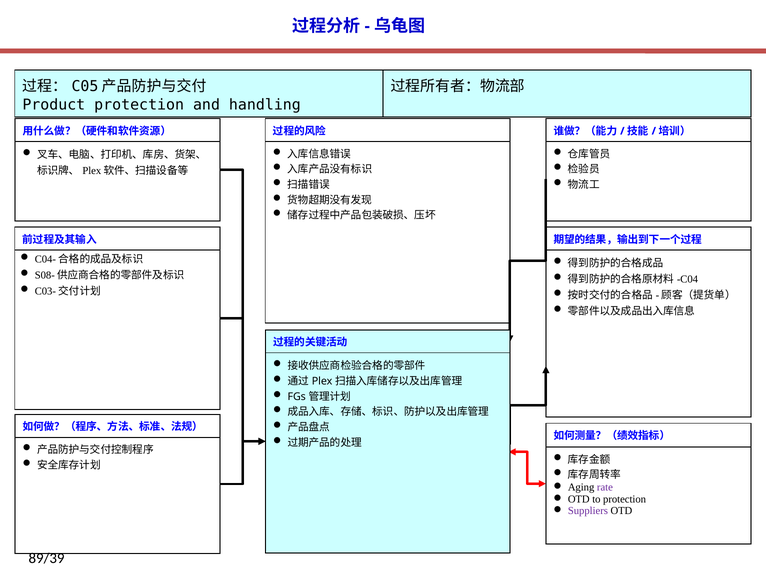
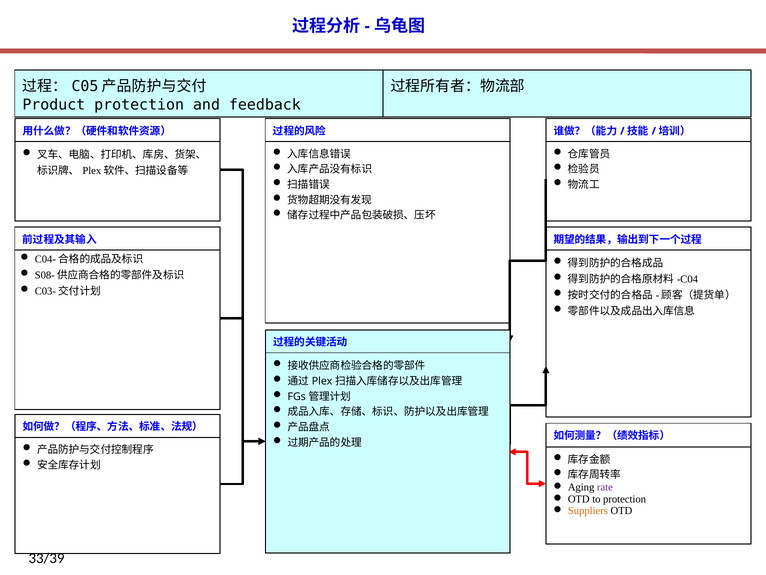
handling: handling -> feedback (265, 105)
Suppliers colour: purple -> orange (588, 510)
89/39: 89/39 -> 33/39 (47, 558)
